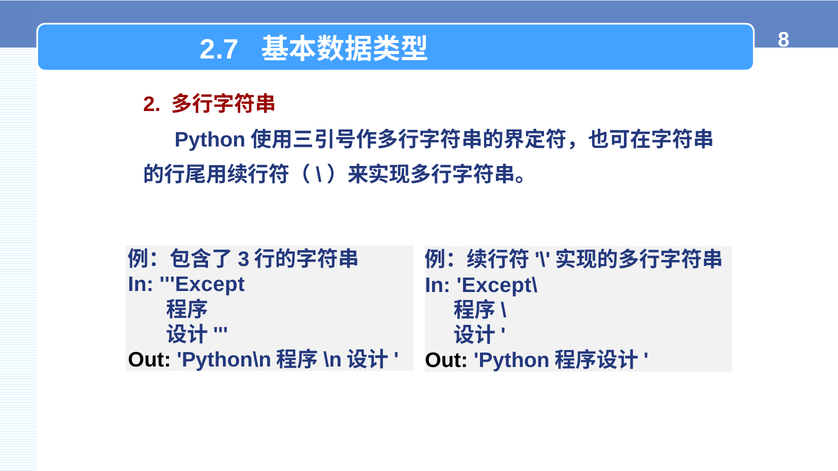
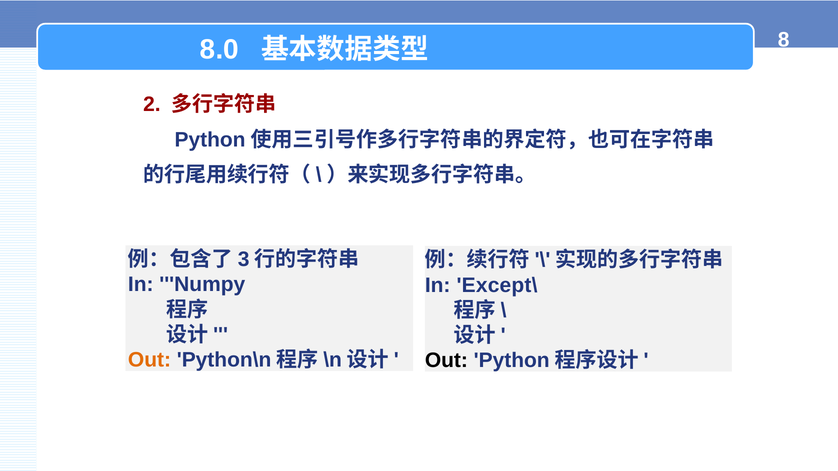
2.7: 2.7 -> 8.0 (219, 50)
Except: Except -> Numpy (202, 285)
Out colour: black -> orange (149, 360)
